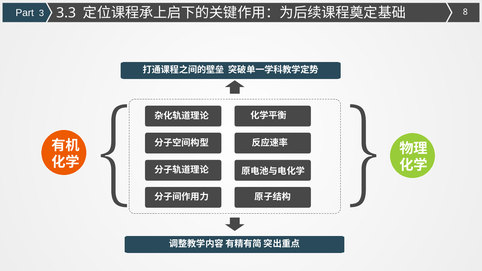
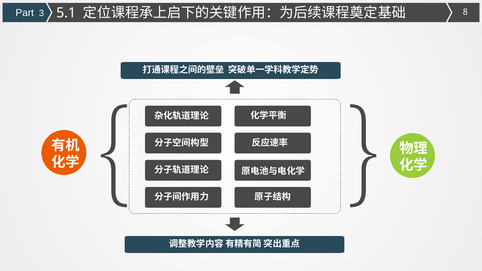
3.3: 3.3 -> 5.1 (66, 13)
